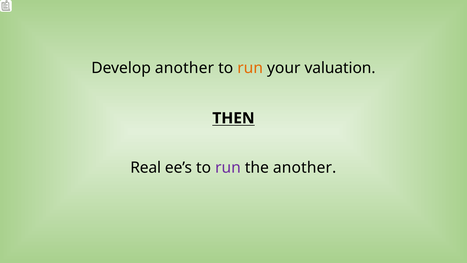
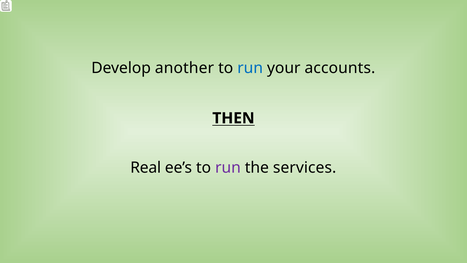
run colour: orange -> blue (250, 68)
valuation: valuation -> accounts (340, 68)
the another: another -> services (305, 168)
